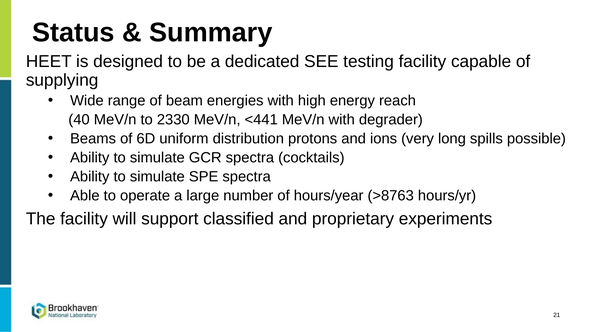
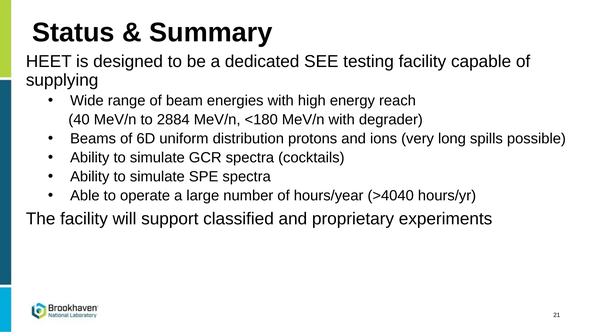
2330: 2330 -> 2884 (173, 119)
<441: <441 -> <180 (261, 119)
>8763: >8763 -> >4040 (391, 195)
